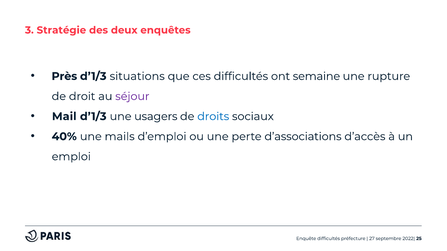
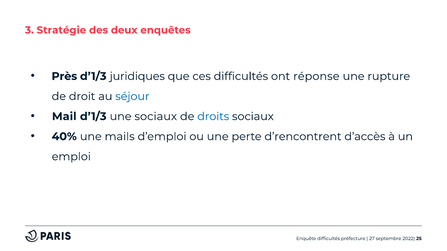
situations: situations -> juridiques (137, 76)
semaine: semaine -> réponse (316, 76)
séjour colour: purple -> blue (132, 97)
une usagers: usagers -> sociaux (156, 117)
d’associations: d’associations -> d’rencontrent (303, 137)
